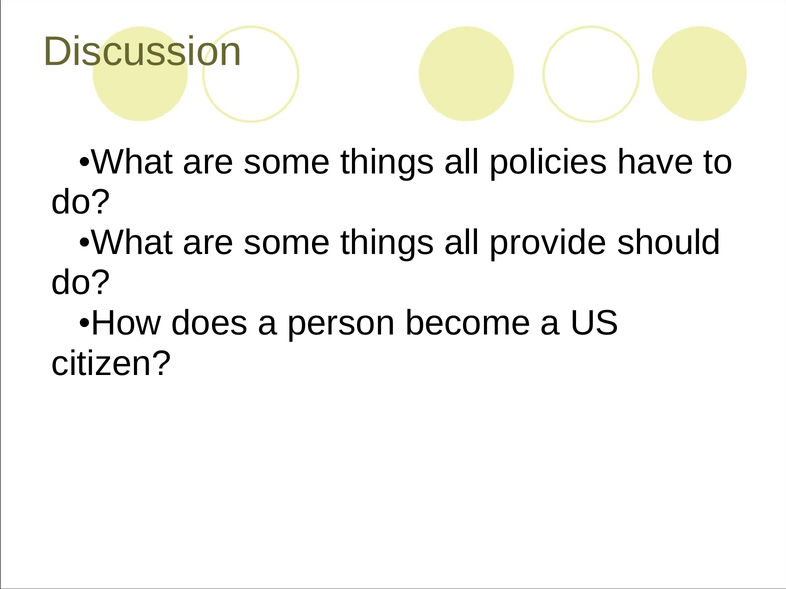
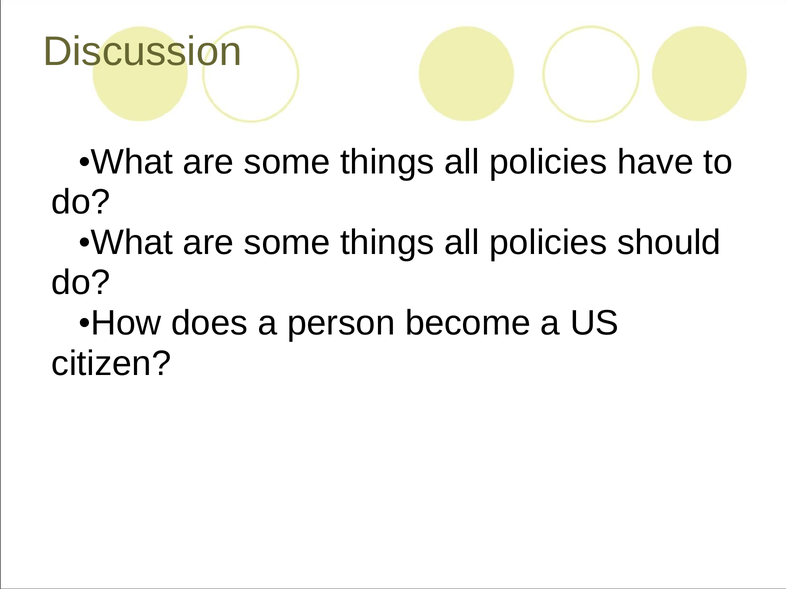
provide: provide -> policies (548, 243)
